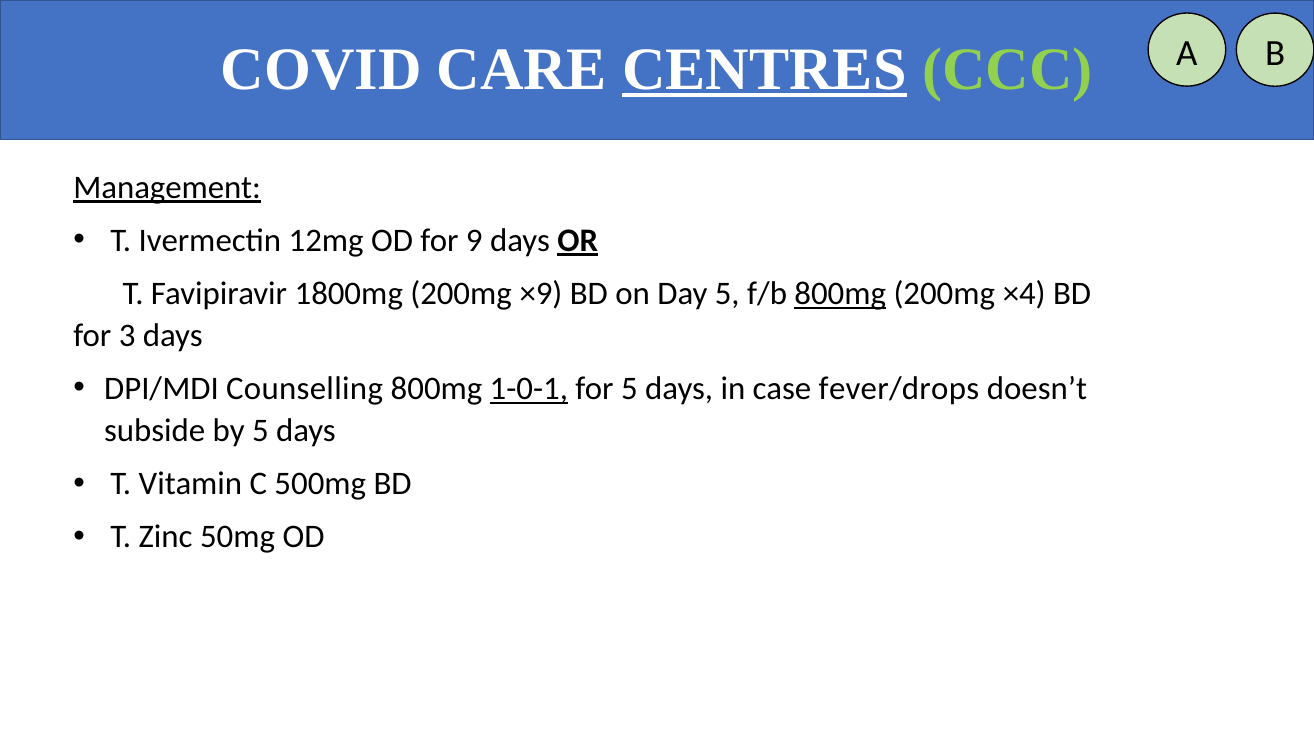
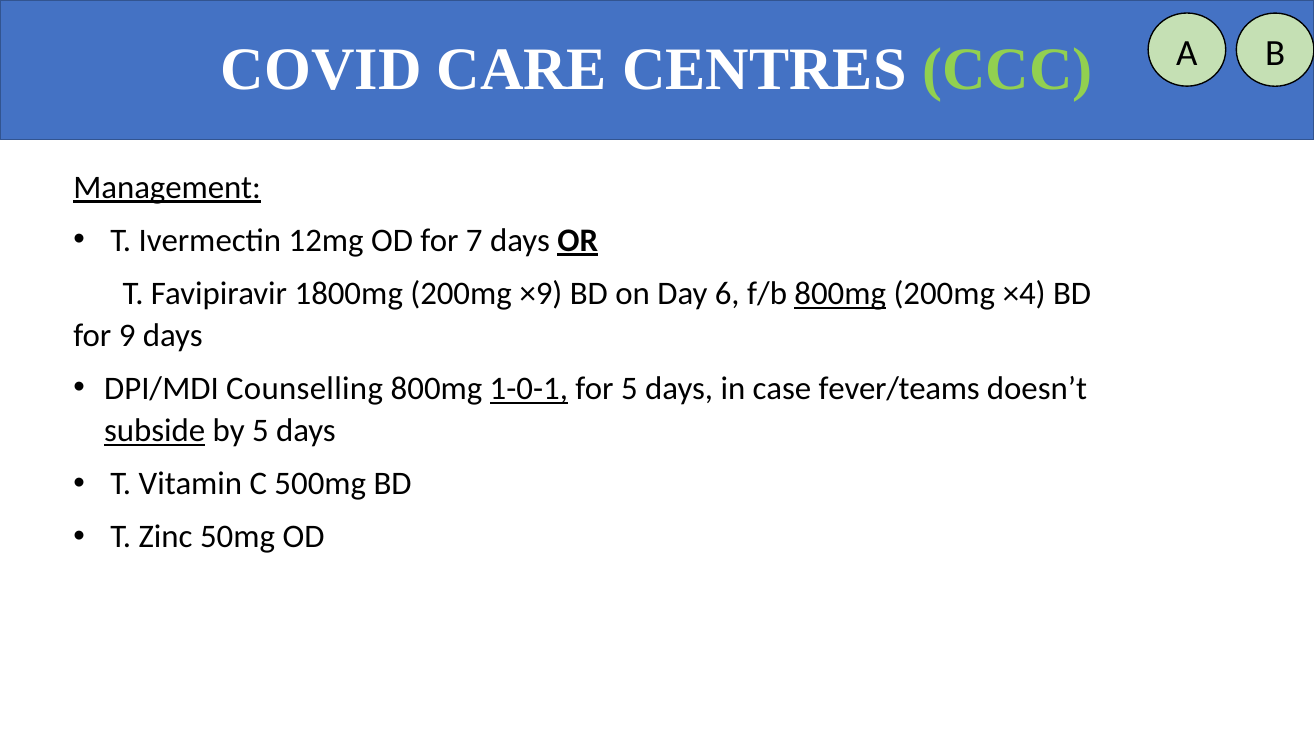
CENTRES underline: present -> none (764, 69)
9: 9 -> 7 (474, 240)
Day 5: 5 -> 6 (727, 293)
3: 3 -> 9 (127, 336)
fever/drops: fever/drops -> fever/teams (899, 389)
subside underline: none -> present (155, 431)
